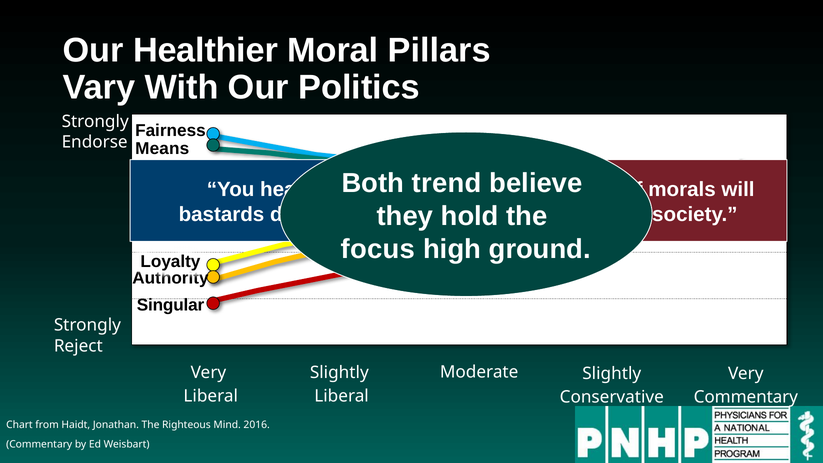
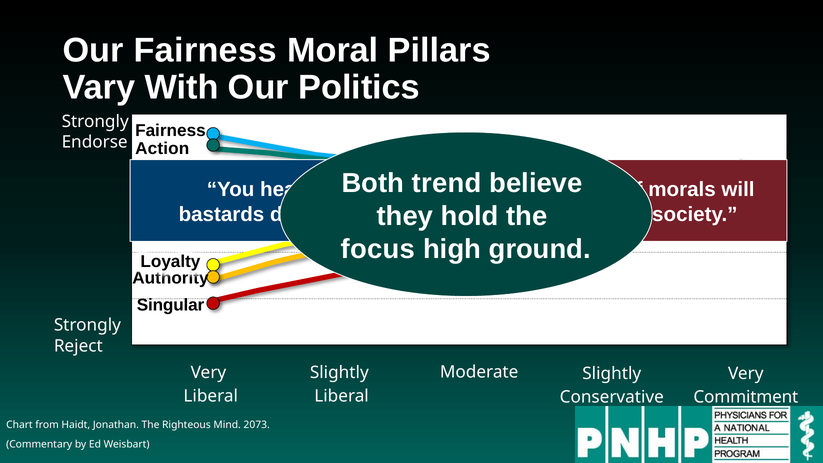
Our Healthier: Healthier -> Fairness (205, 51)
Means: Means -> Action (162, 148)
Commentary: Commentary -> Commitment (746, 397)
2016: 2016 -> 2073 (257, 425)
